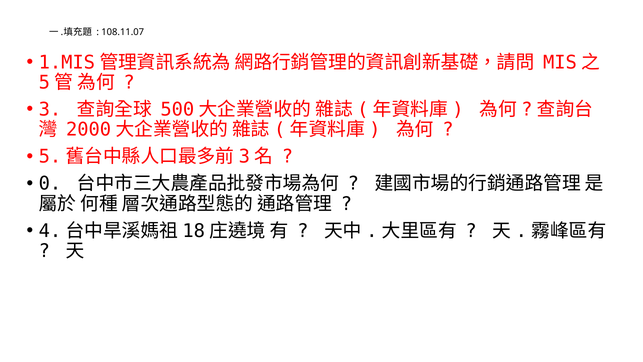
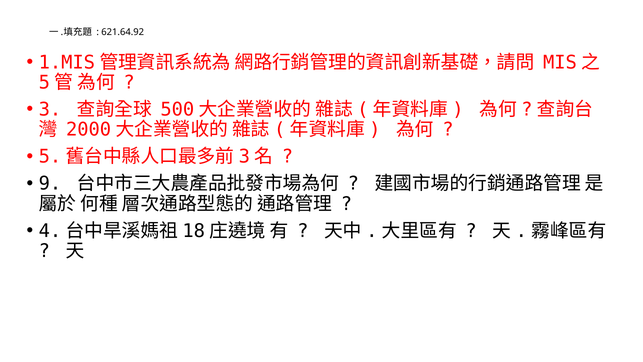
108.11.07: 108.11.07 -> 621.64.92 (123, 32)
0: 0 -> 9 (50, 183)
